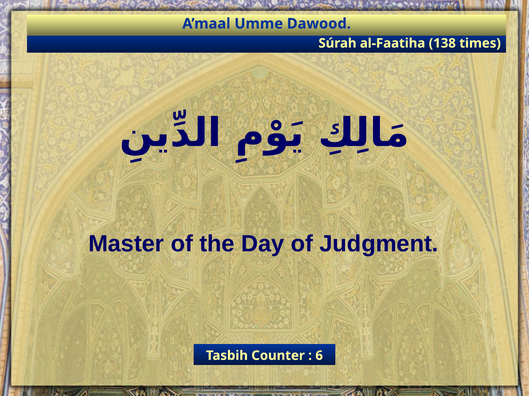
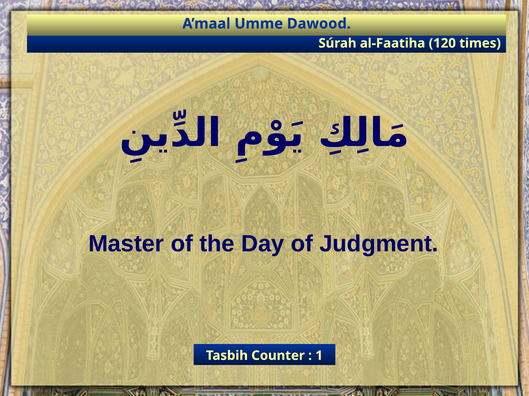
138: 138 -> 120 (442, 43)
6: 6 -> 1 (319, 356)
